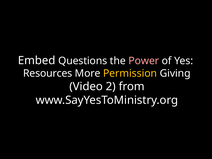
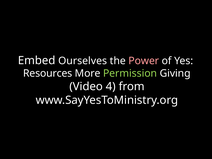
Questions: Questions -> Ourselves (83, 61)
Permission colour: yellow -> light green (130, 73)
2: 2 -> 4 (111, 87)
